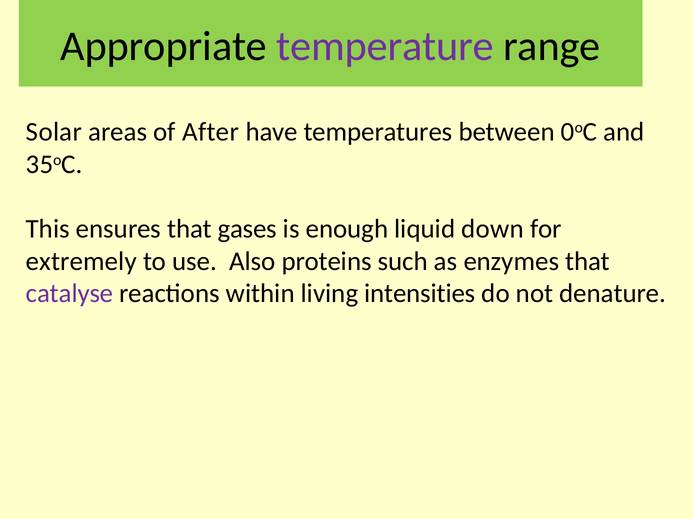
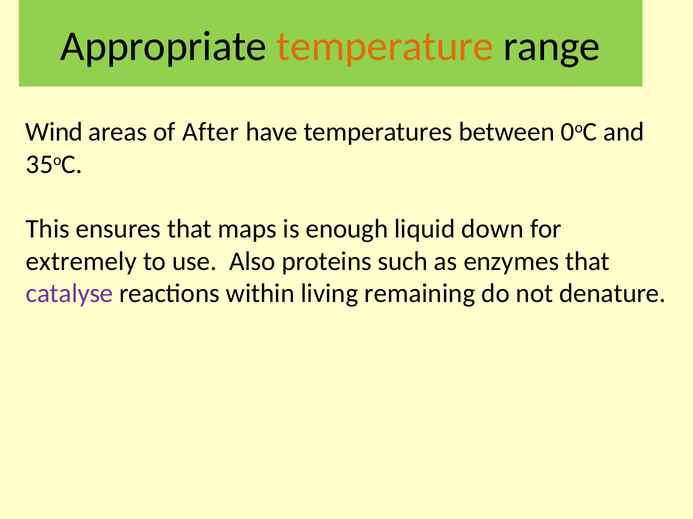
temperature colour: purple -> orange (385, 46)
Solar: Solar -> Wind (54, 132)
gases: gases -> maps (247, 229)
intensities: intensities -> remaining (420, 294)
